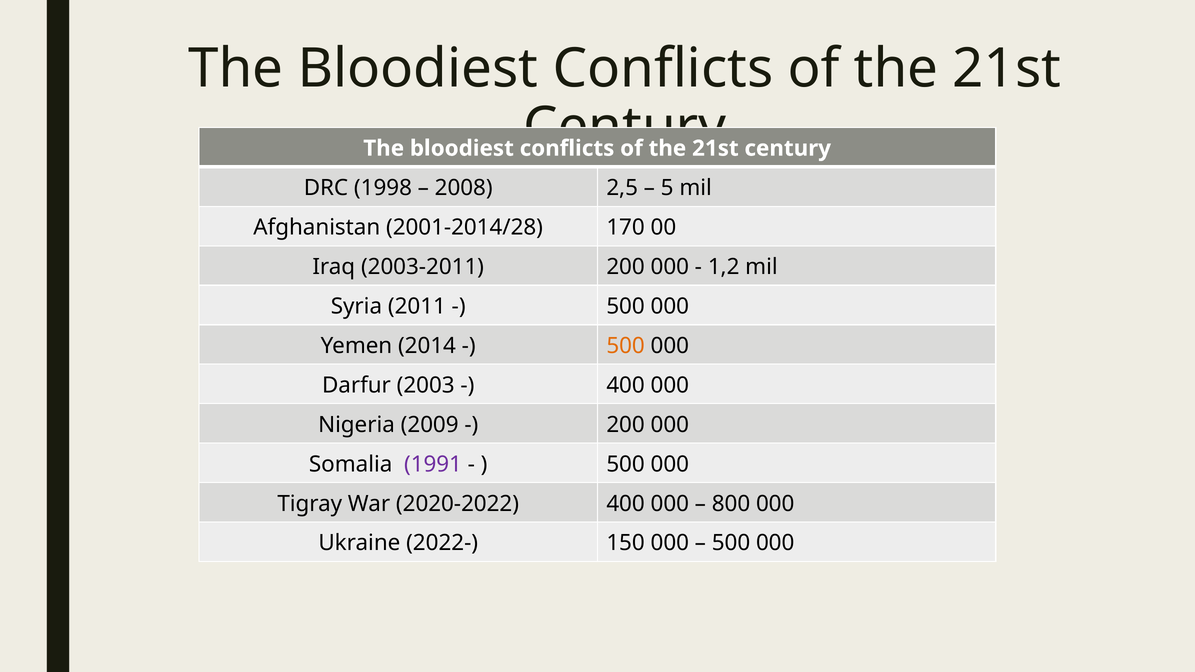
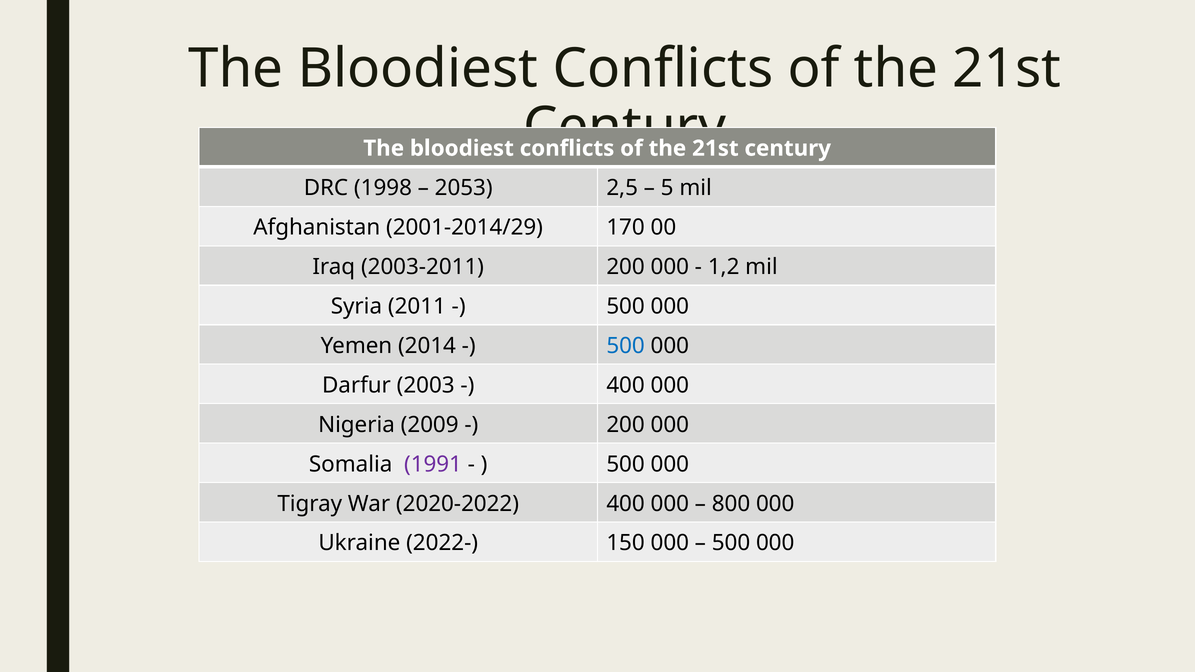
2008: 2008 -> 2053 (464, 188)
2001-2014/28: 2001-2014/28 -> 2001-2014/29 (465, 227)
500 colour: orange -> blue (626, 346)
